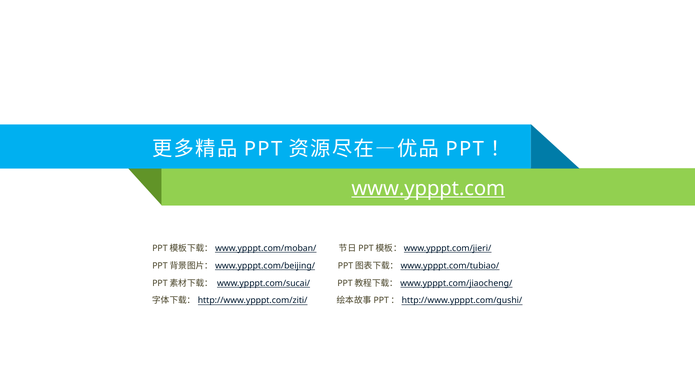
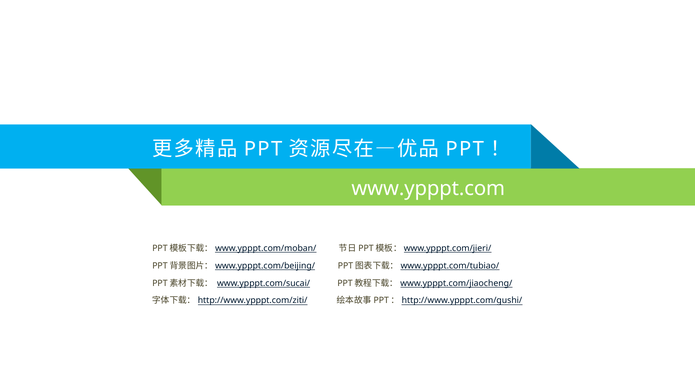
www.ypppt.com underline: present -> none (428, 188)
